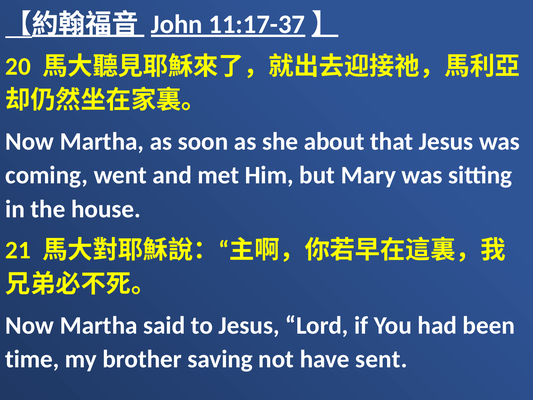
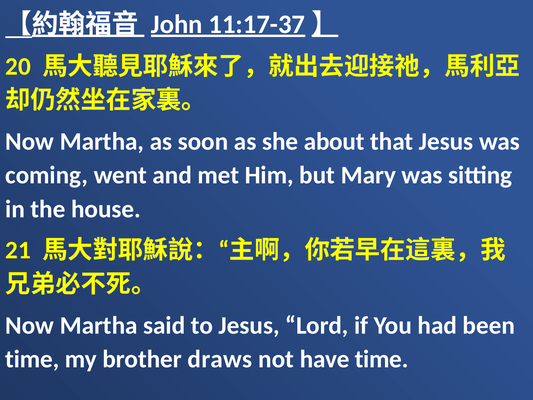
saving: saving -> draws (220, 359)
have sent: sent -> time (382, 359)
